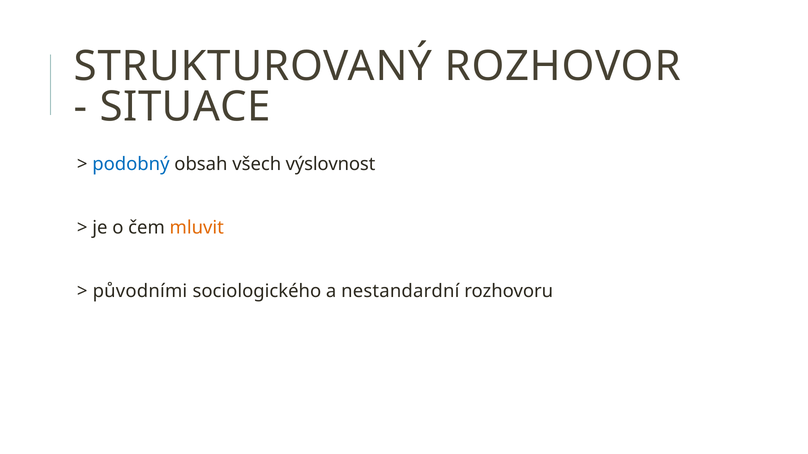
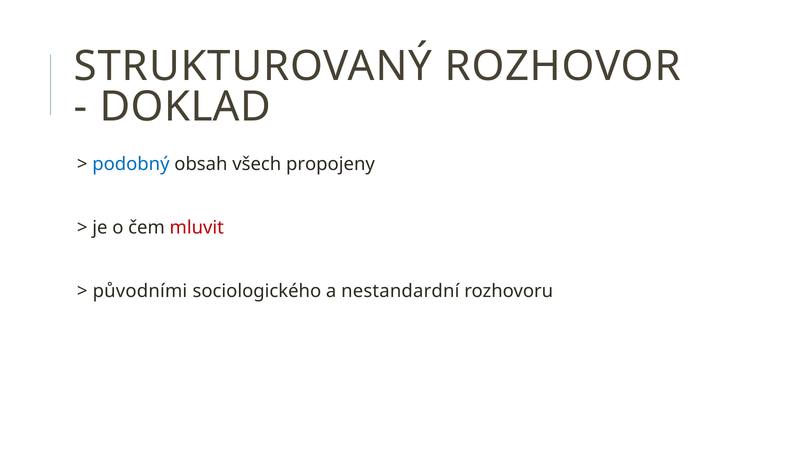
SITUACE: SITUACE -> DOKLAD (185, 107)
výslovnost: výslovnost -> propojeny (330, 164)
mluvit colour: orange -> red (197, 228)
